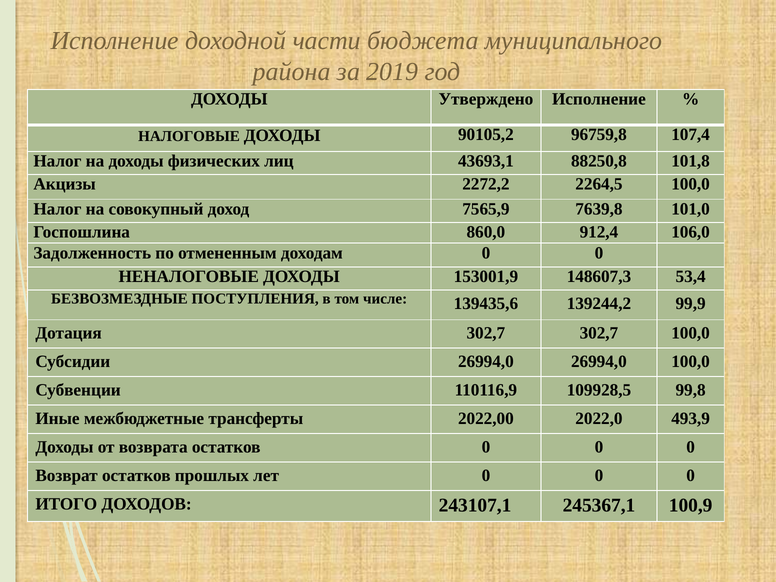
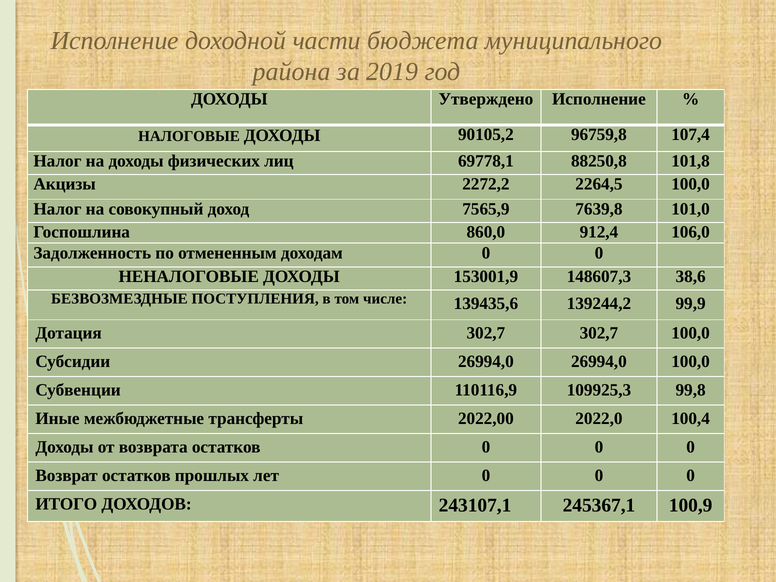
43693,1: 43693,1 -> 69778,1 (486, 161)
53,4: 53,4 -> 38,6 (691, 277)
109928,5: 109928,5 -> 109925,3 (599, 390)
493,9: 493,9 -> 100,4 (691, 419)
